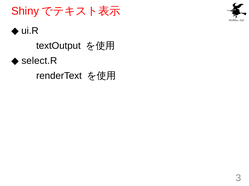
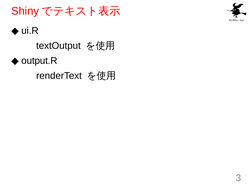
select.R: select.R -> output.R (39, 61)
